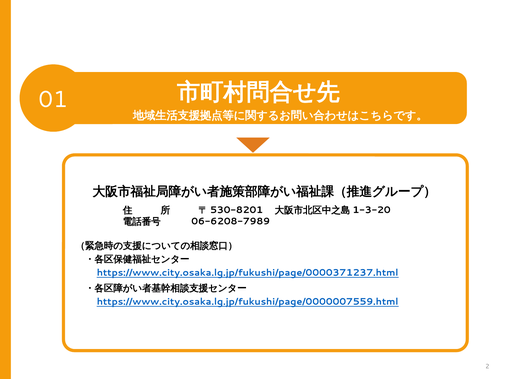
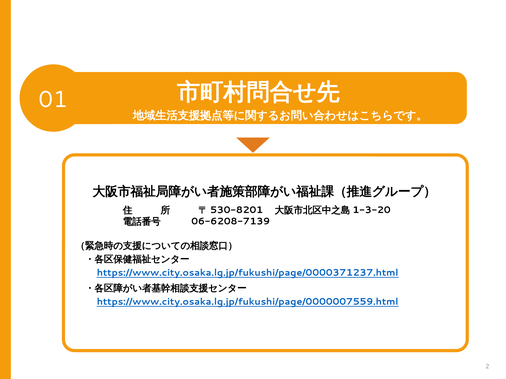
06-6208-7989: 06-6208-7989 -> 06-6208-7139 (231, 222)
